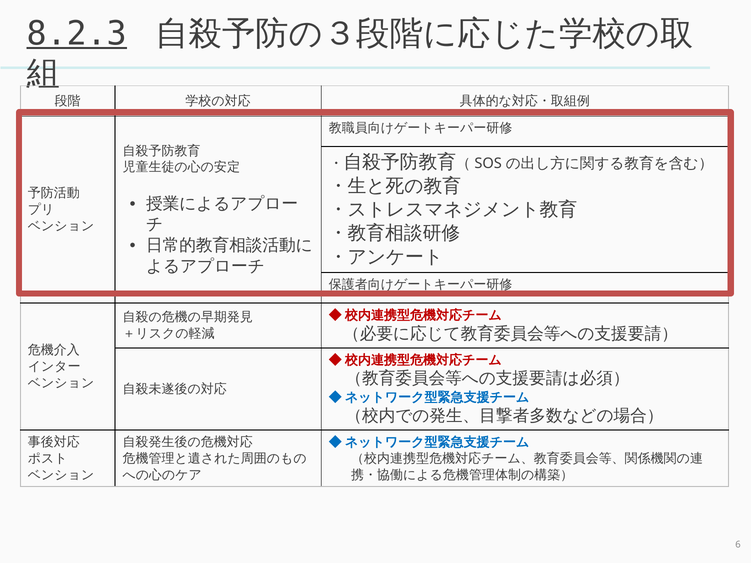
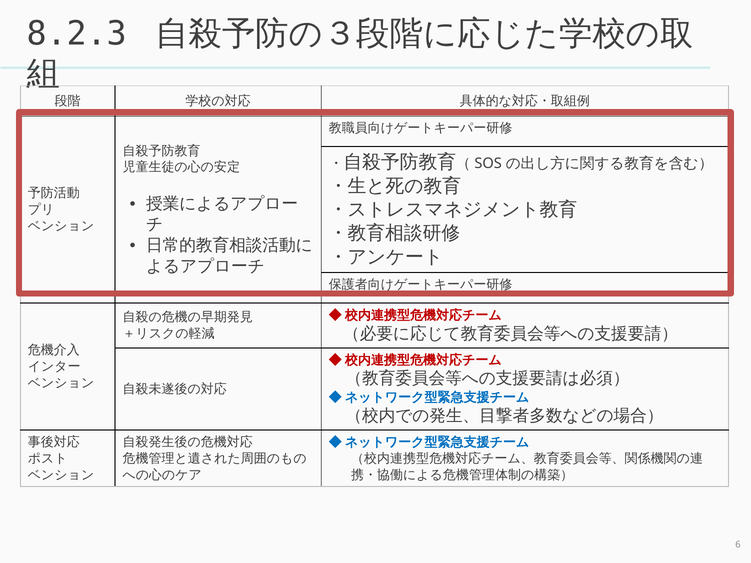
8.2.3 underline: present -> none (77, 34)
